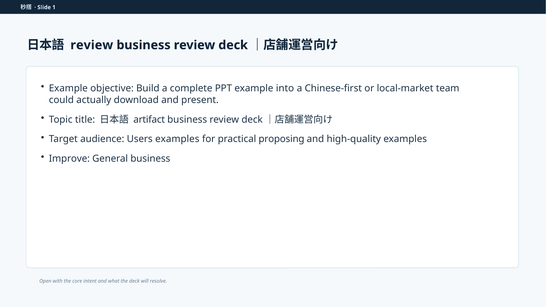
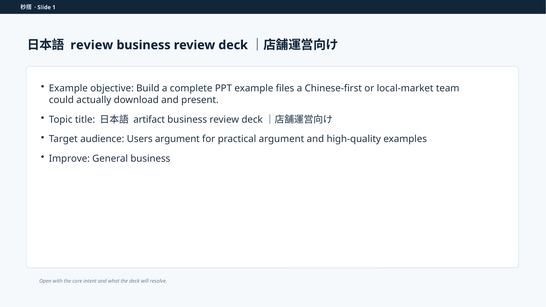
into: into -> files (285, 88)
Users examples: examples -> argument (177, 139)
practical proposing: proposing -> argument (281, 139)
